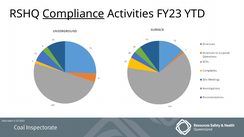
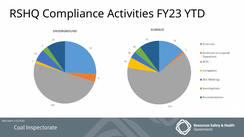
Compliance underline: present -> none (73, 14)
